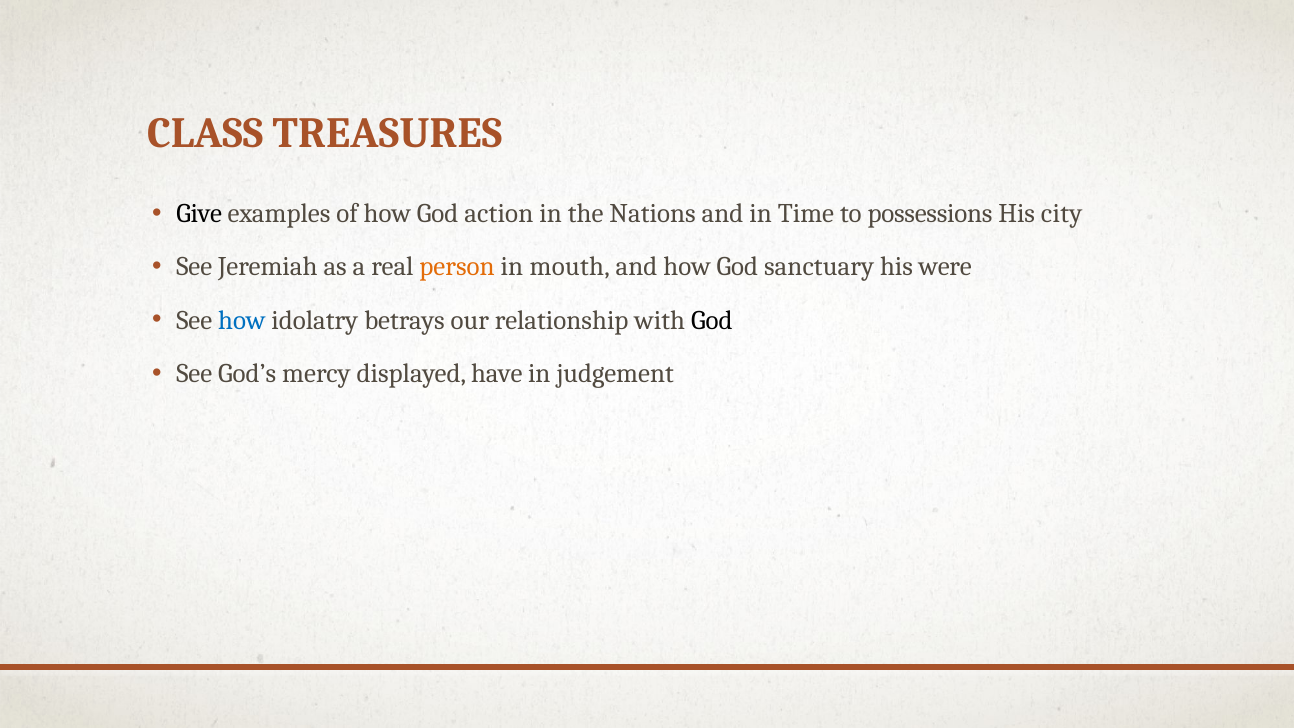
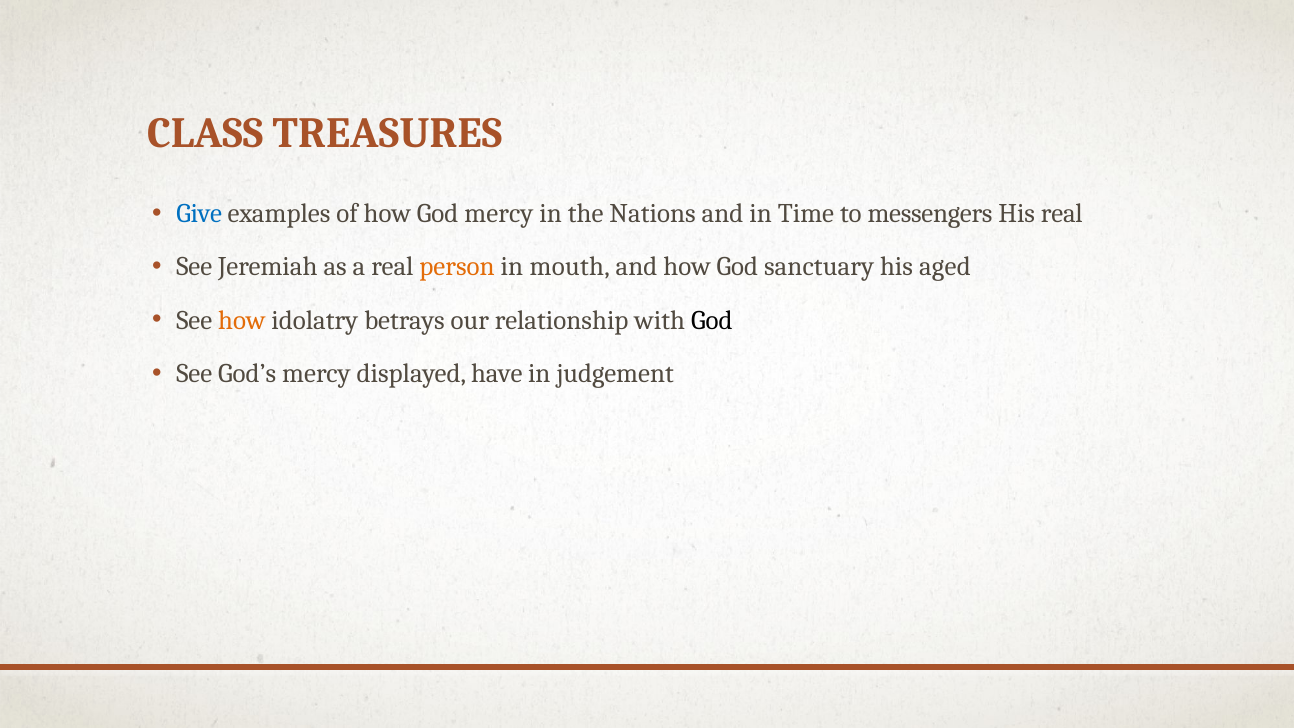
Give colour: black -> blue (199, 213)
God action: action -> mercy (499, 213)
possessions: possessions -> messengers (930, 213)
His city: city -> real (1062, 213)
were: were -> aged (945, 267)
how colour: blue -> orange (242, 320)
